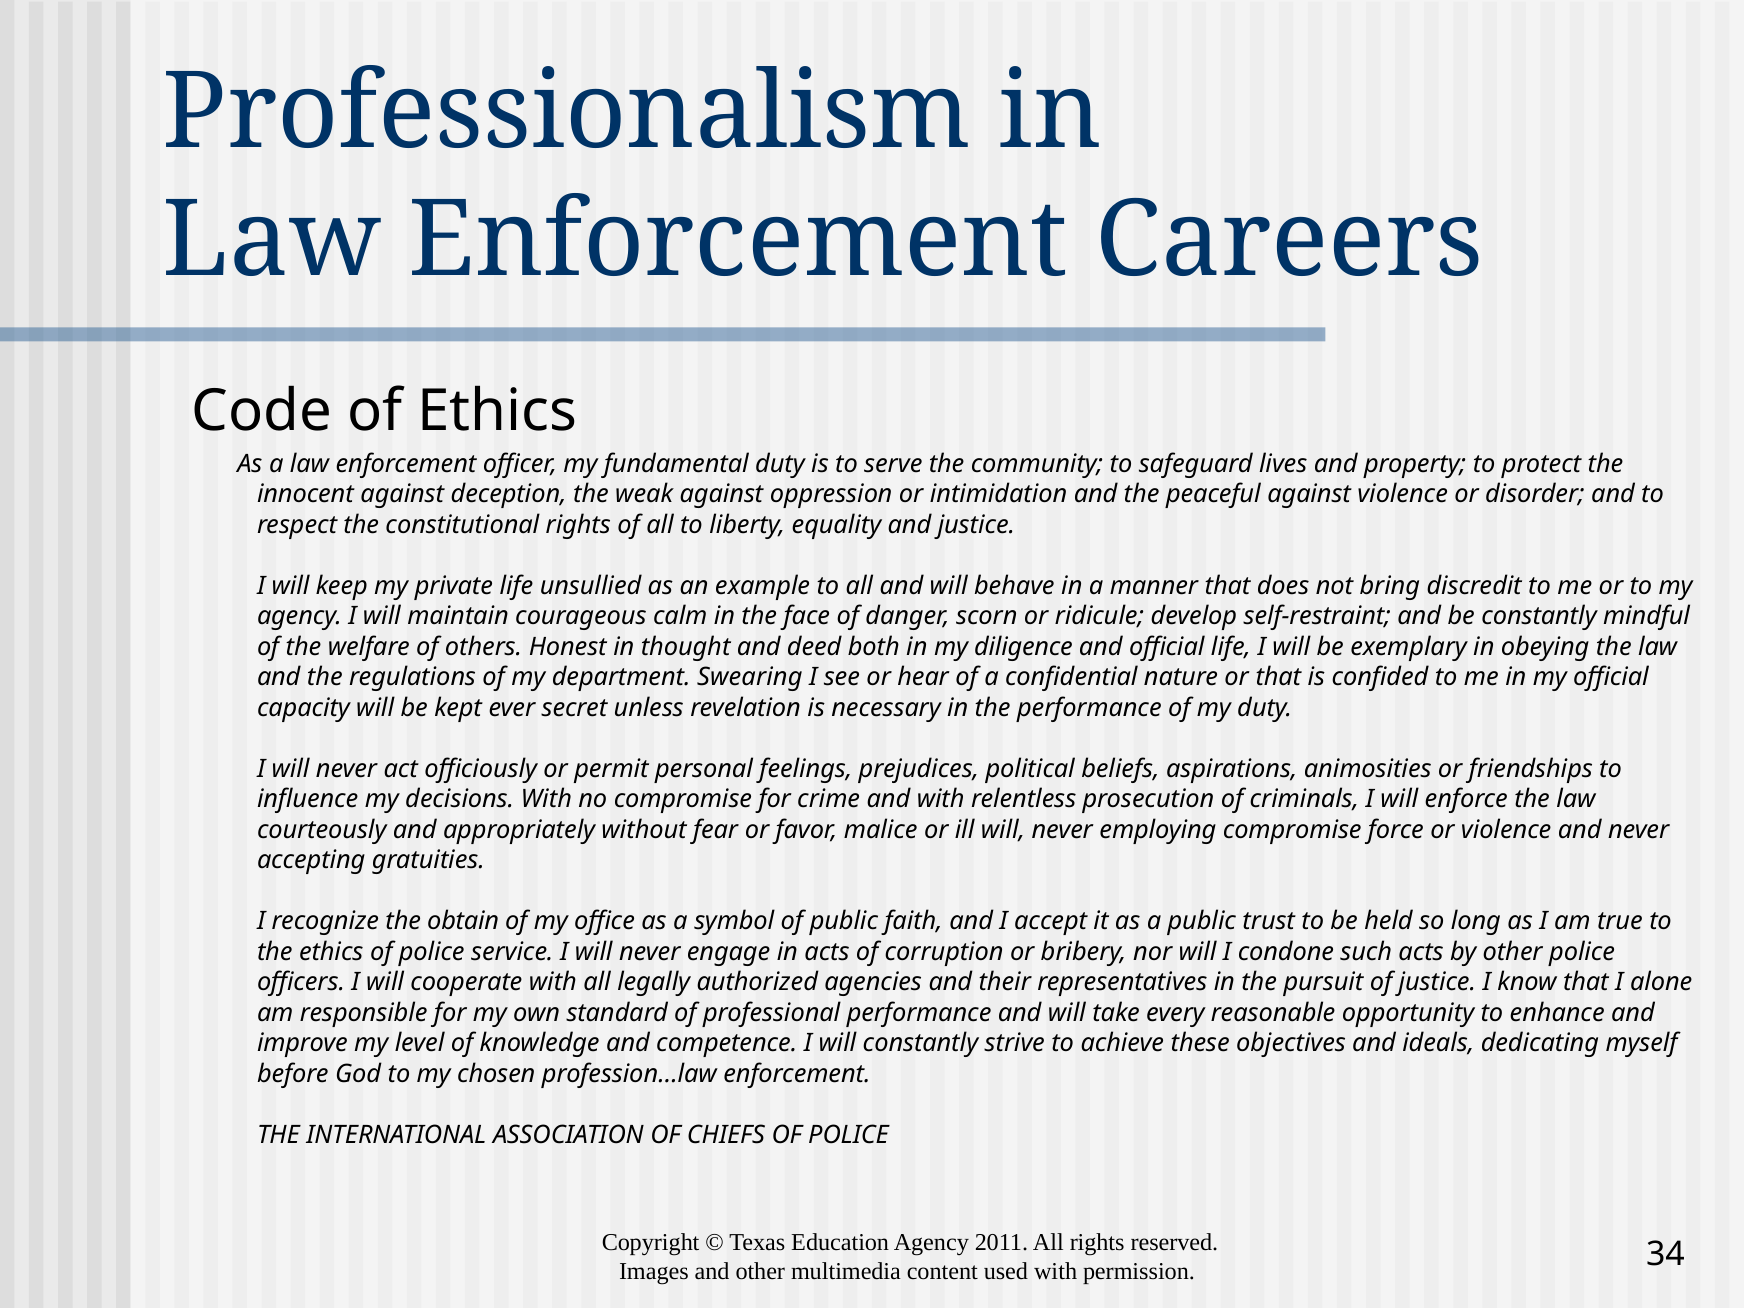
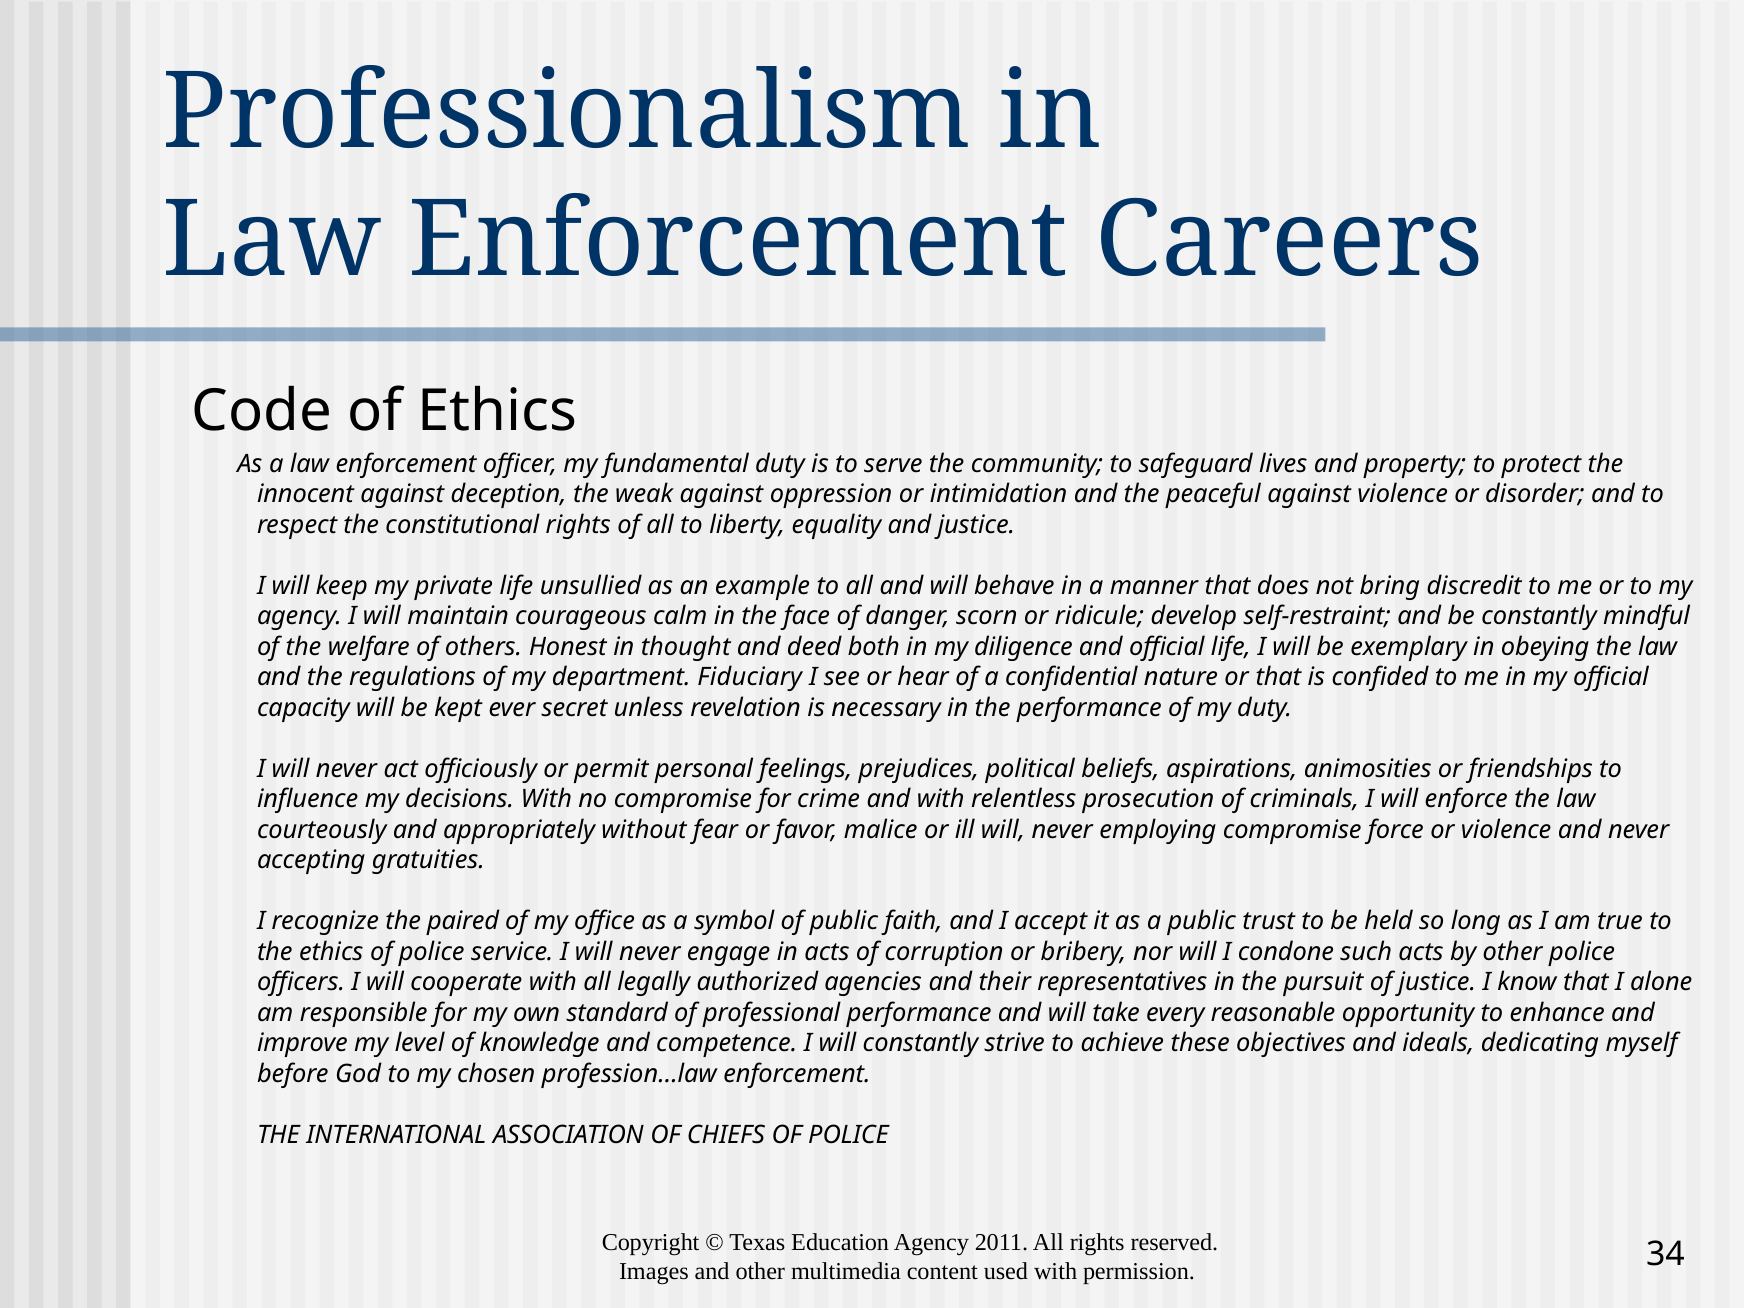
Swearing: Swearing -> Fiduciary (750, 677)
obtain: obtain -> paired (463, 921)
